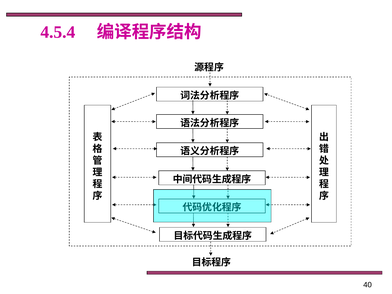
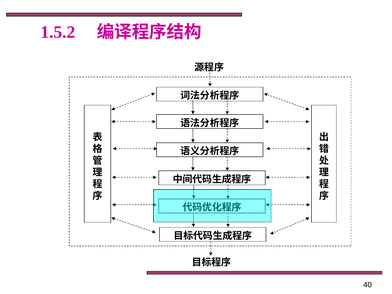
4.5.4: 4.5.4 -> 1.5.2 (58, 32)
